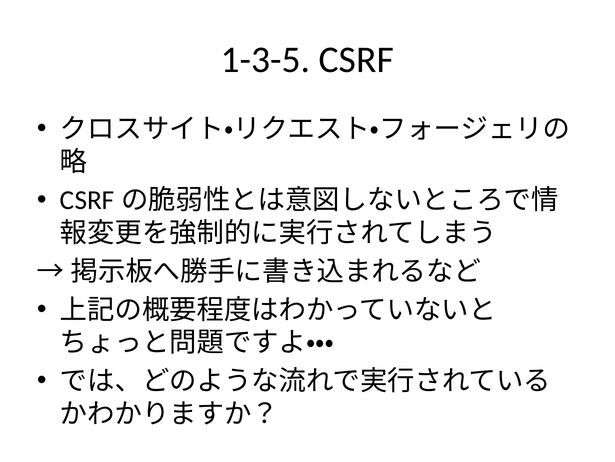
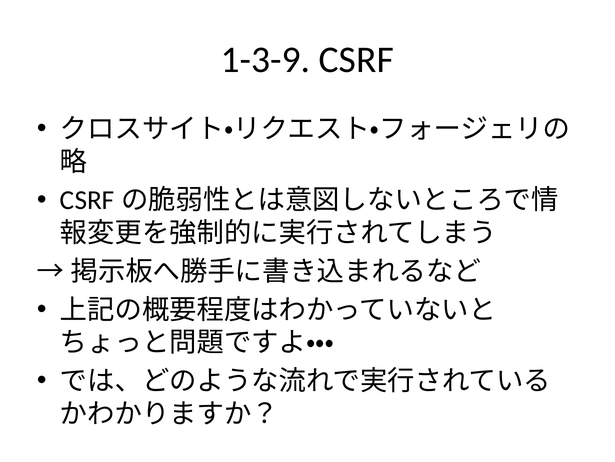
1-3-5: 1-3-5 -> 1-3-9 (266, 60)
